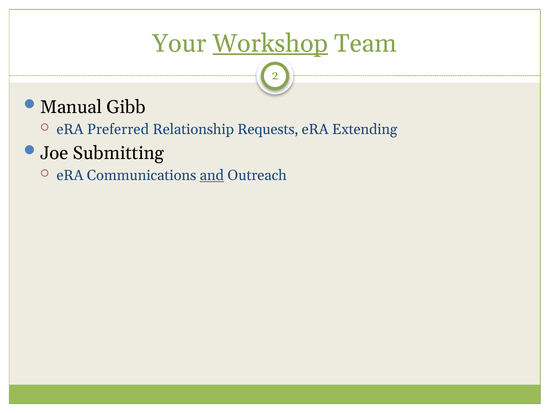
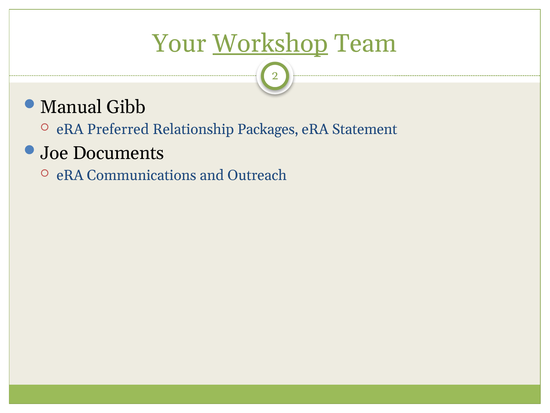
Requests: Requests -> Packages (268, 129)
Extending: Extending -> Statement (365, 129)
Submitting: Submitting -> Documents (118, 153)
and underline: present -> none (212, 175)
